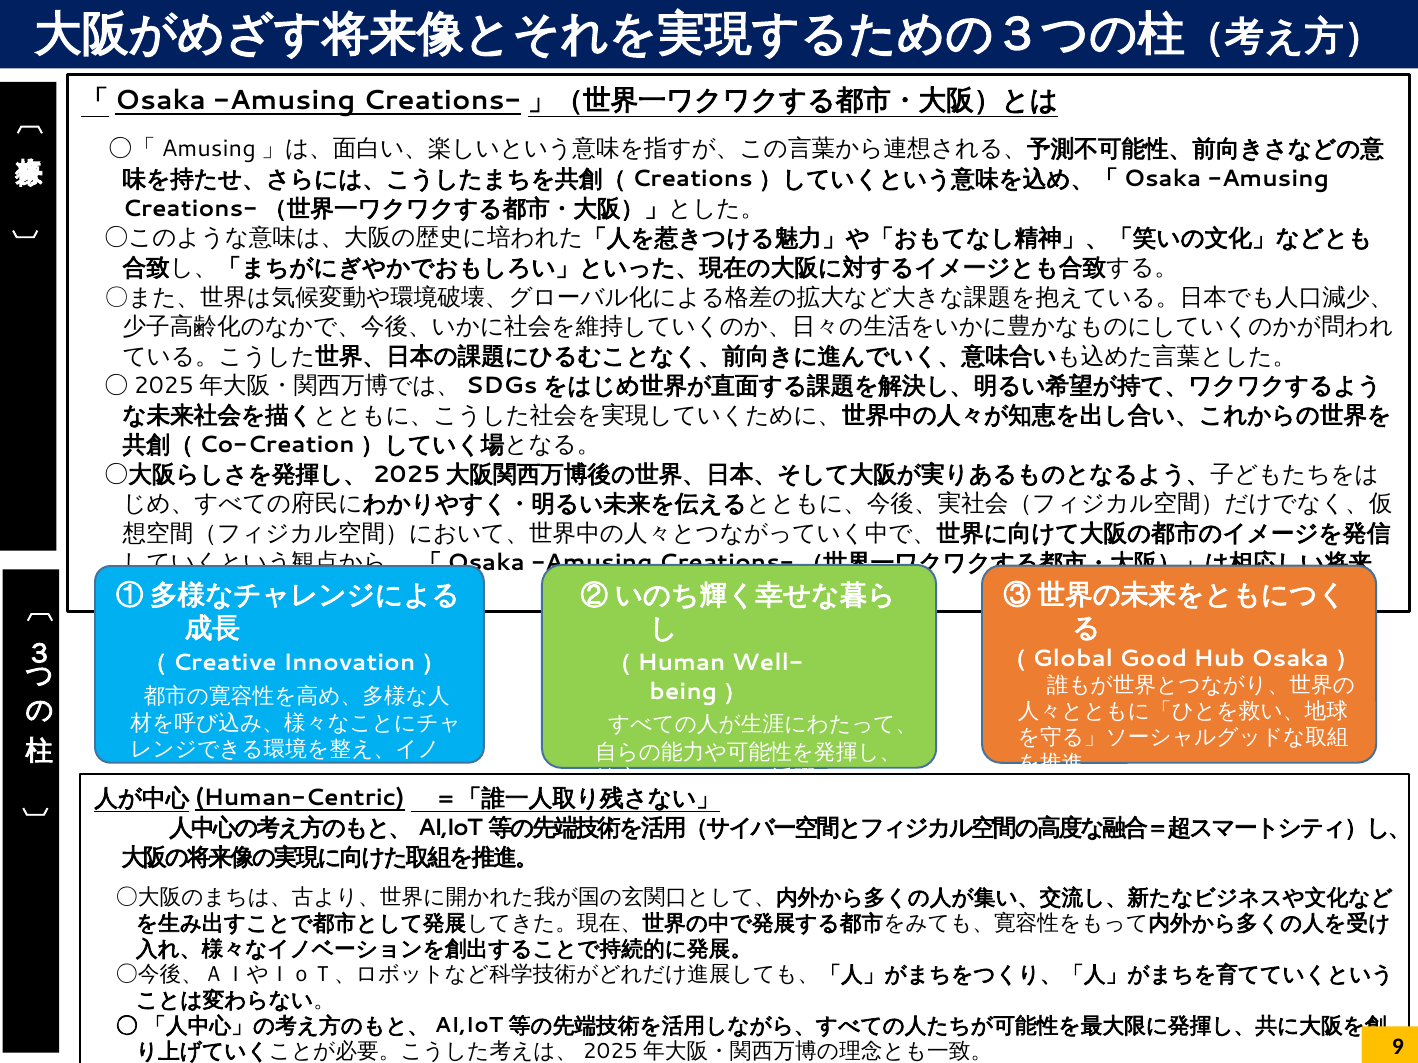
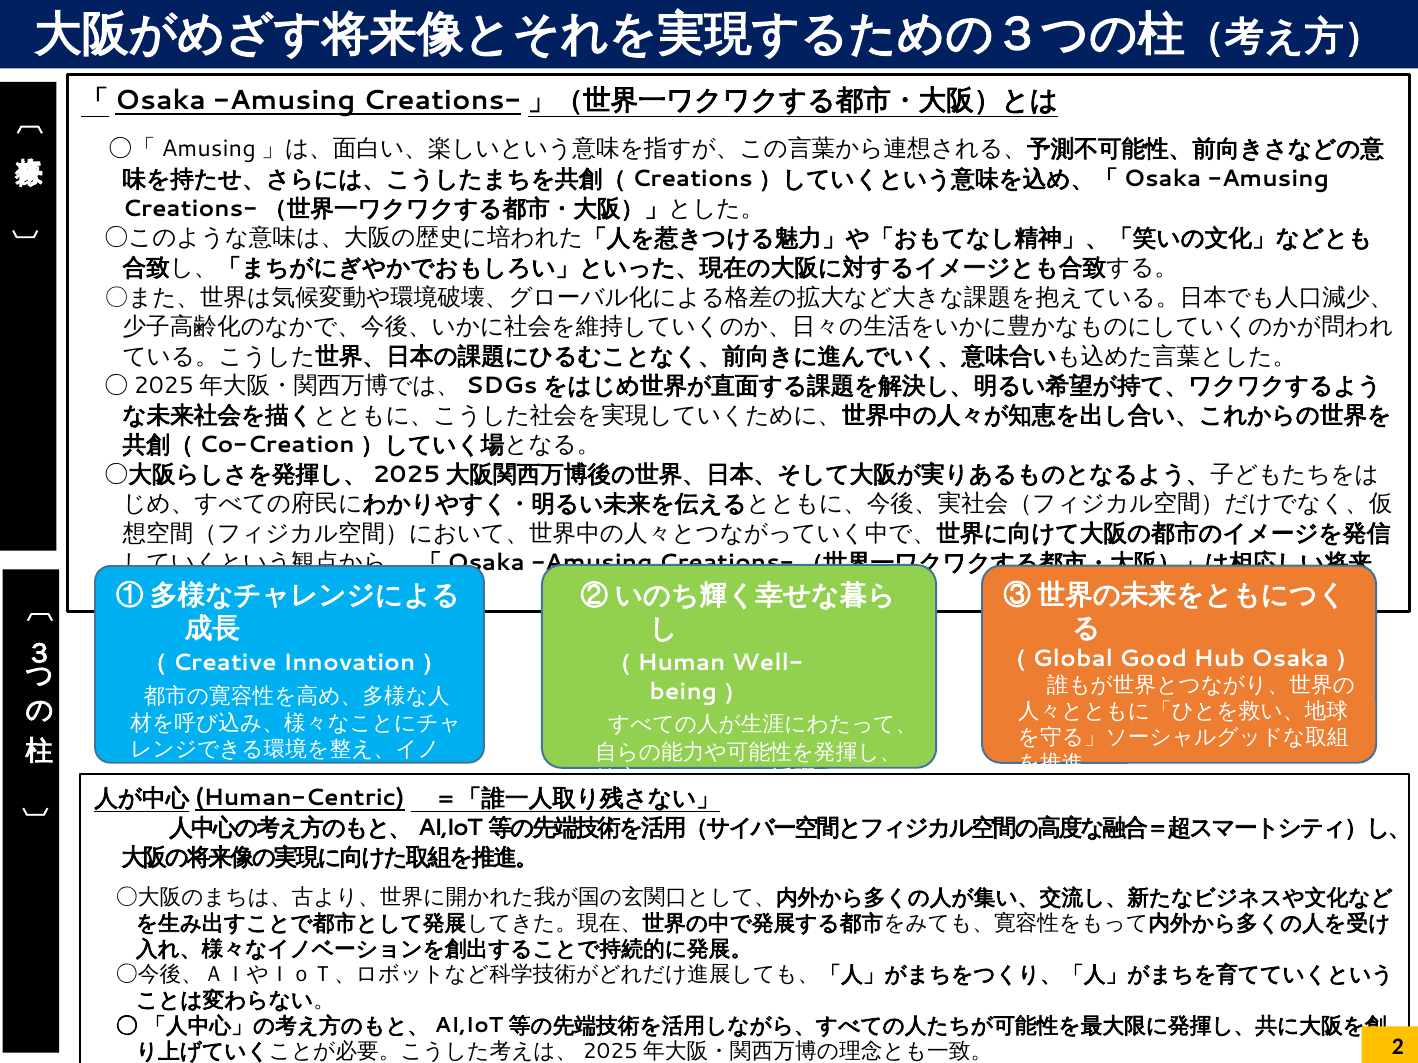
9: 9 -> 2 (1398, 1047)
